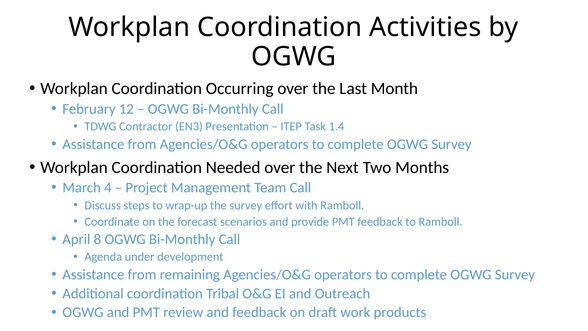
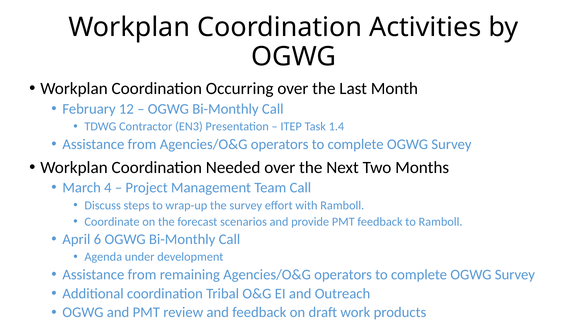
8: 8 -> 6 (97, 239)
